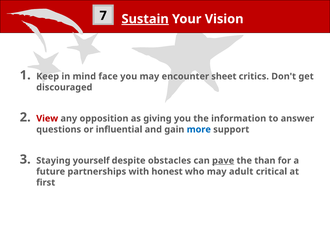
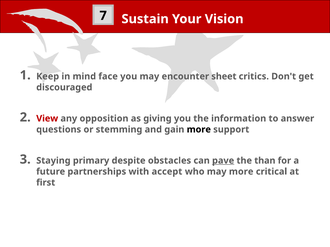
Sustain underline: present -> none (145, 19)
influential: influential -> stemming (119, 130)
more colour: blue -> black (199, 130)
yourself: yourself -> primary (91, 161)
honest: honest -> accept (167, 172)
may adult: adult -> more (241, 172)
